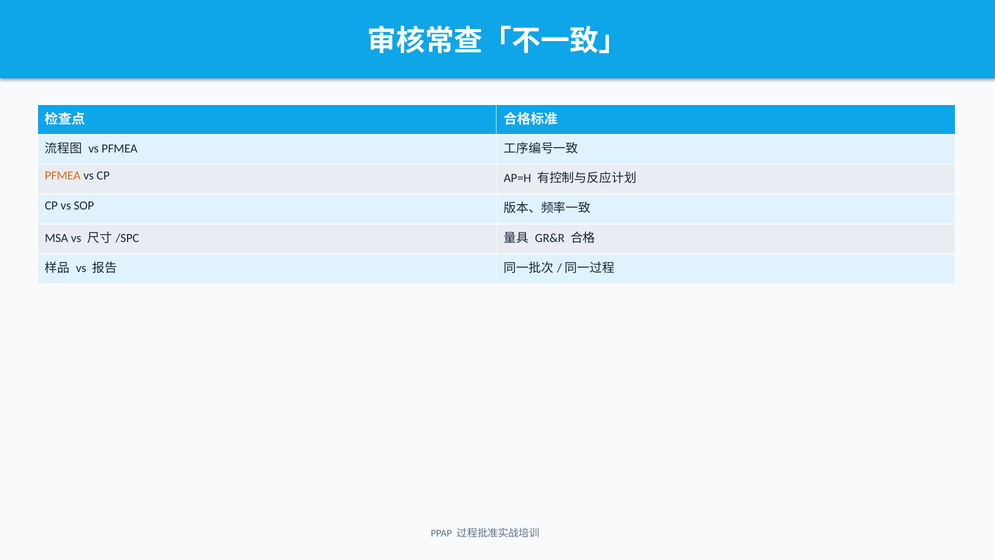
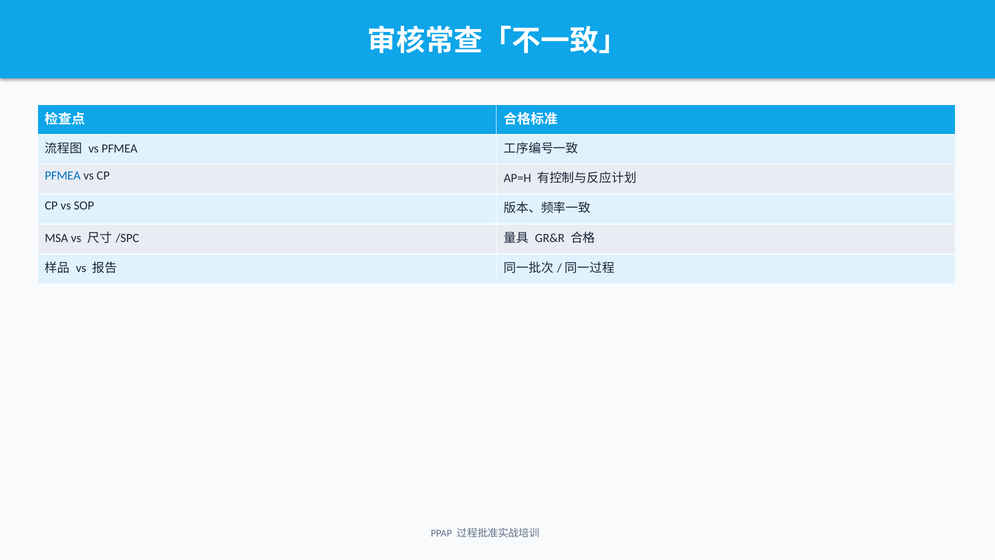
PFMEA colour: orange -> blue (63, 176)
